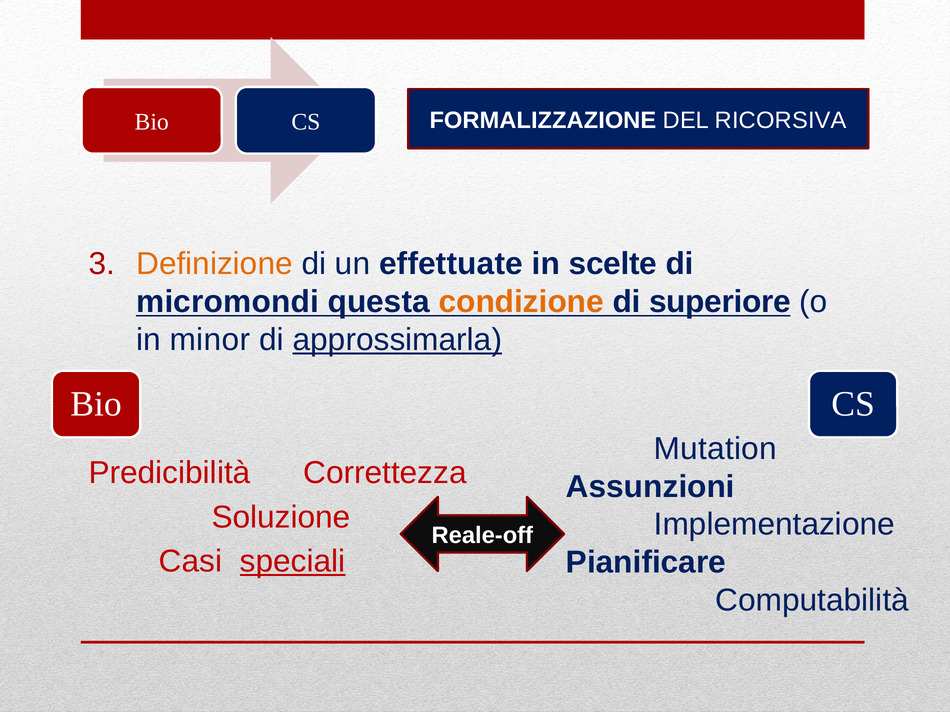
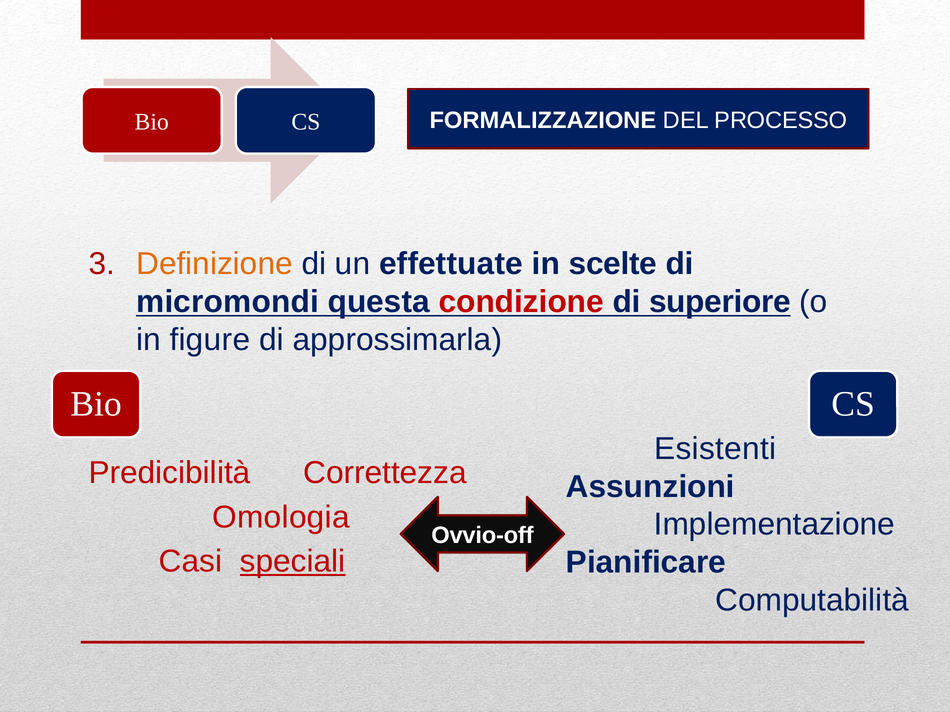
RICORSIVA: RICORSIVA -> PROCESSO (781, 120)
condizione colour: orange -> red (521, 302)
minor: minor -> figure (210, 340)
approssimarla underline: present -> none (397, 340)
Mutation: Mutation -> Esistenti (715, 449)
Soluzione: Soluzione -> Omologia (281, 517)
Reale-off: Reale-off -> Ovvio-off (482, 536)
